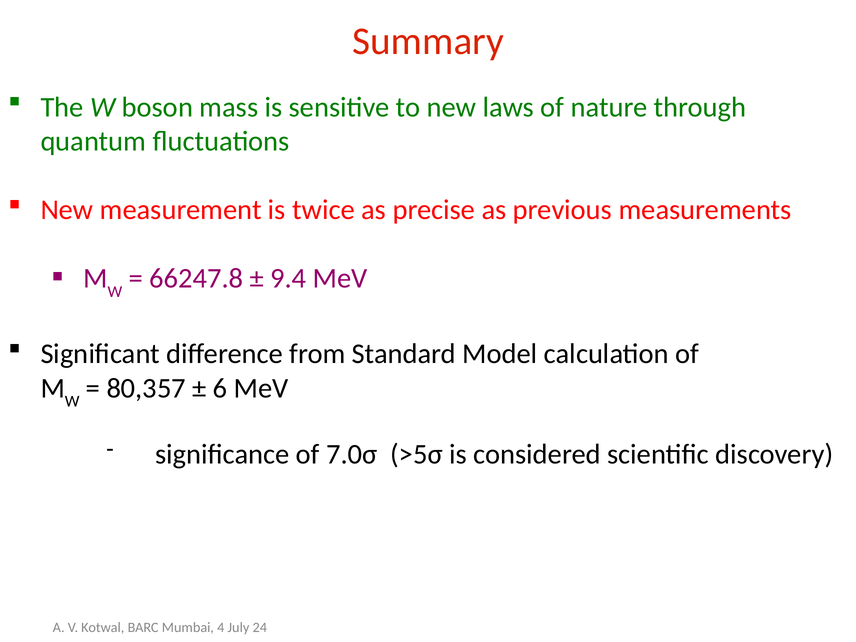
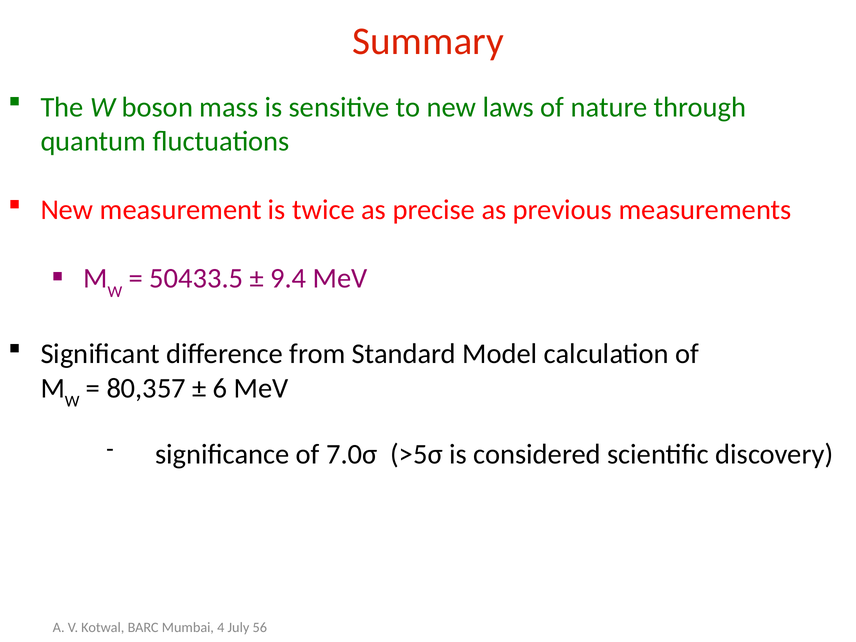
66247.8: 66247.8 -> 50433.5 (196, 278)
24: 24 -> 56 (260, 628)
